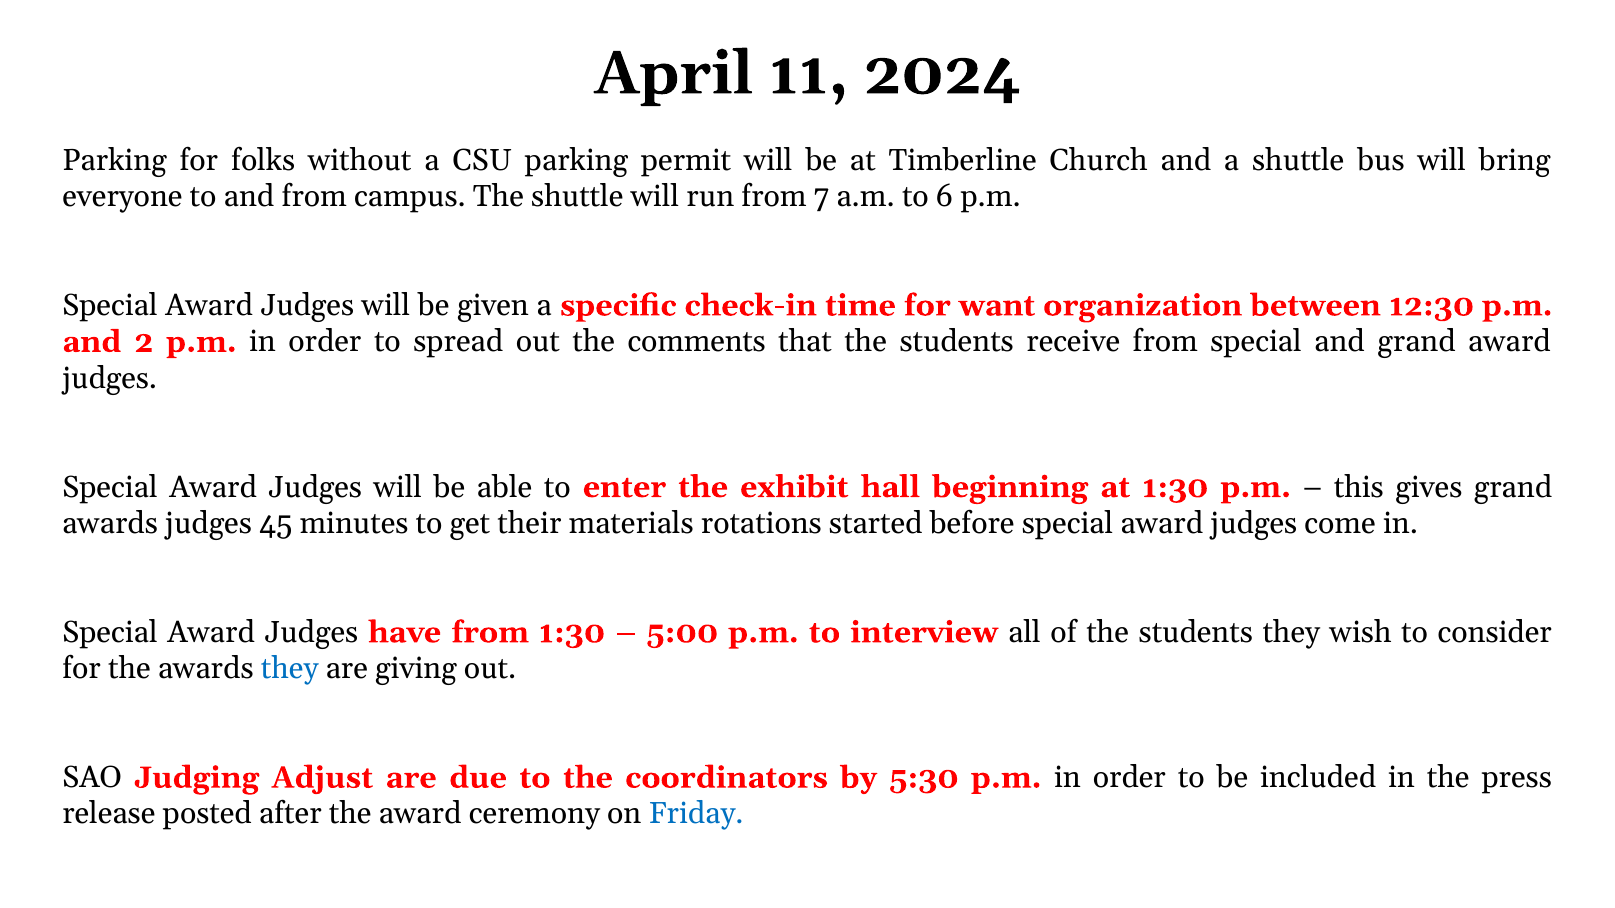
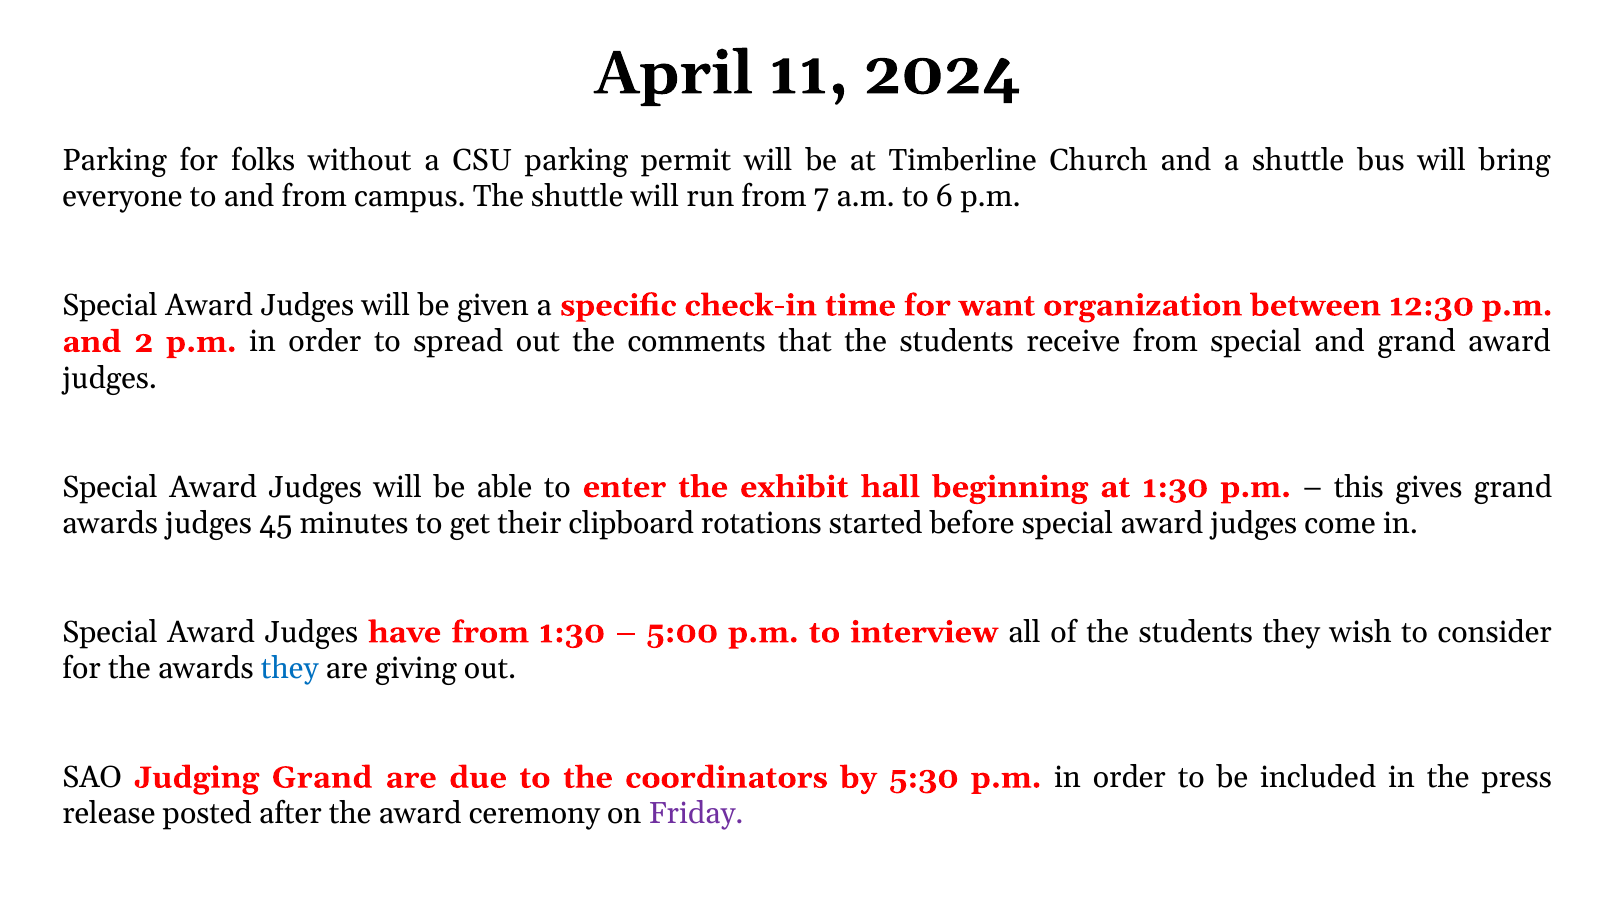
materials: materials -> clipboard (631, 524)
Judging Adjust: Adjust -> Grand (322, 778)
Friday colour: blue -> purple (696, 814)
